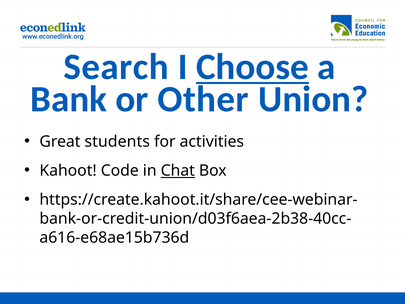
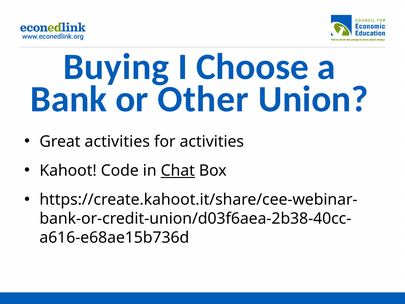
Search: Search -> Buying (116, 67)
Choose underline: present -> none (252, 67)
Great students: students -> activities (117, 141)
